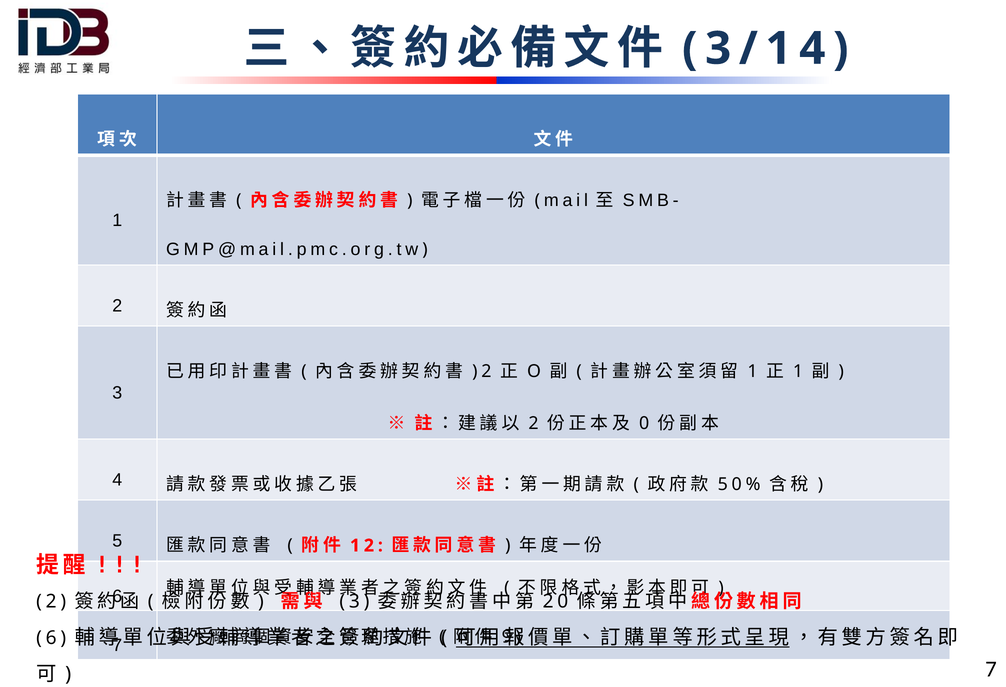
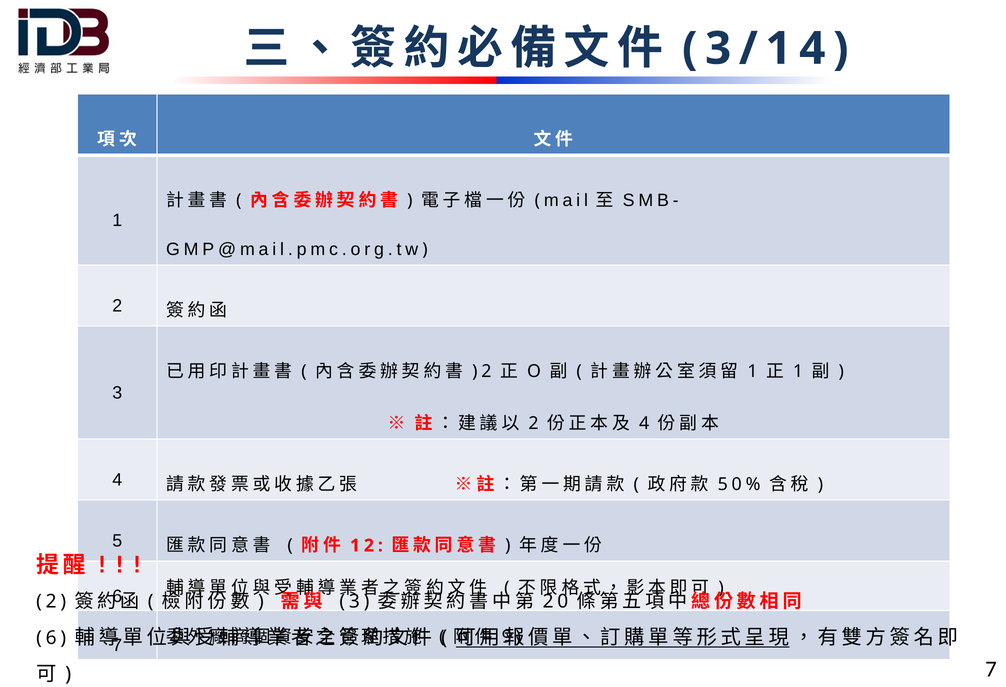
0: 0 -> 4 (644, 423)
